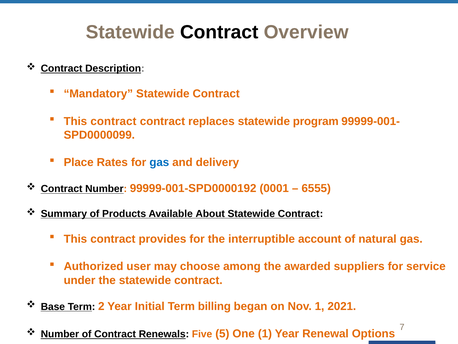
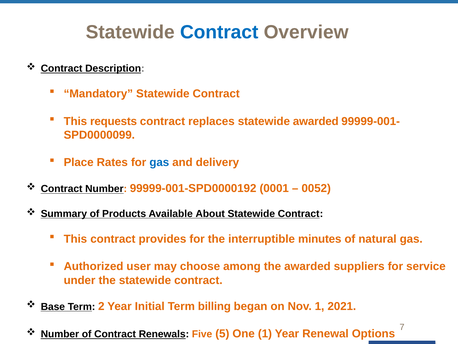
Contract colour: black -> blue (219, 32)
contract: contract -> requests (114, 121)
statewide program: program -> awarded (316, 121)
6555: 6555 -> 0052 (316, 188)
account: account -> minutes (320, 239)
